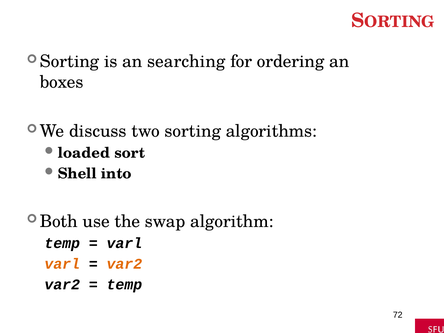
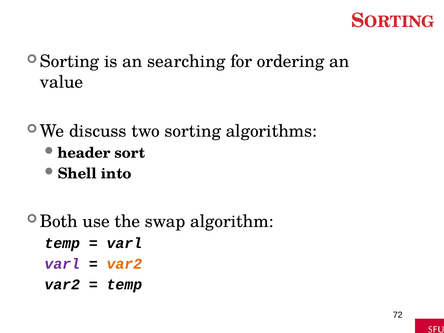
boxes: boxes -> value (62, 82)
loaded: loaded -> header (84, 153)
varl colour: orange -> purple (62, 264)
